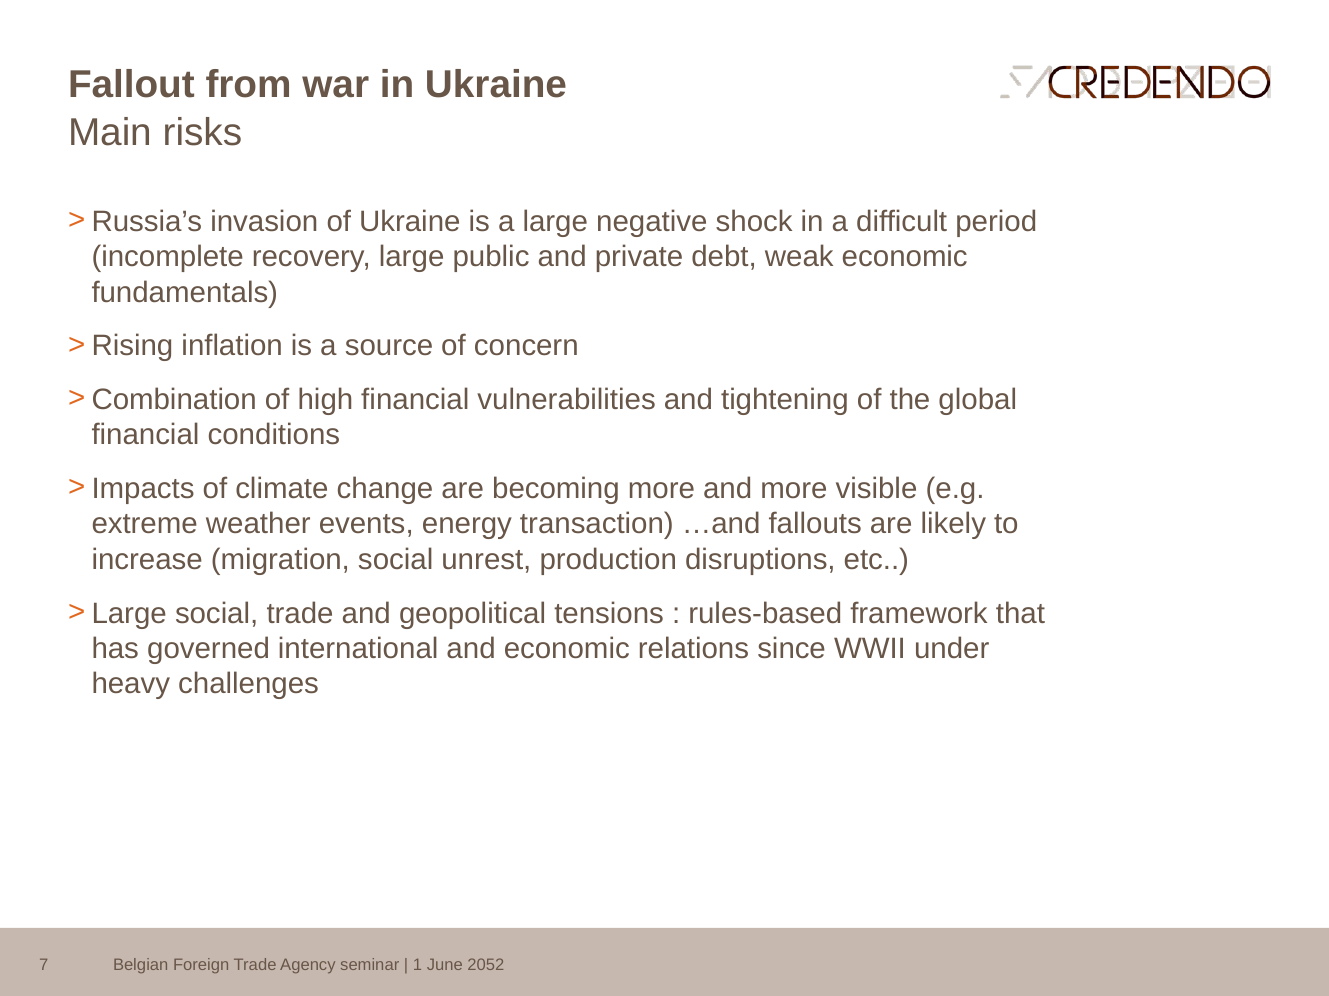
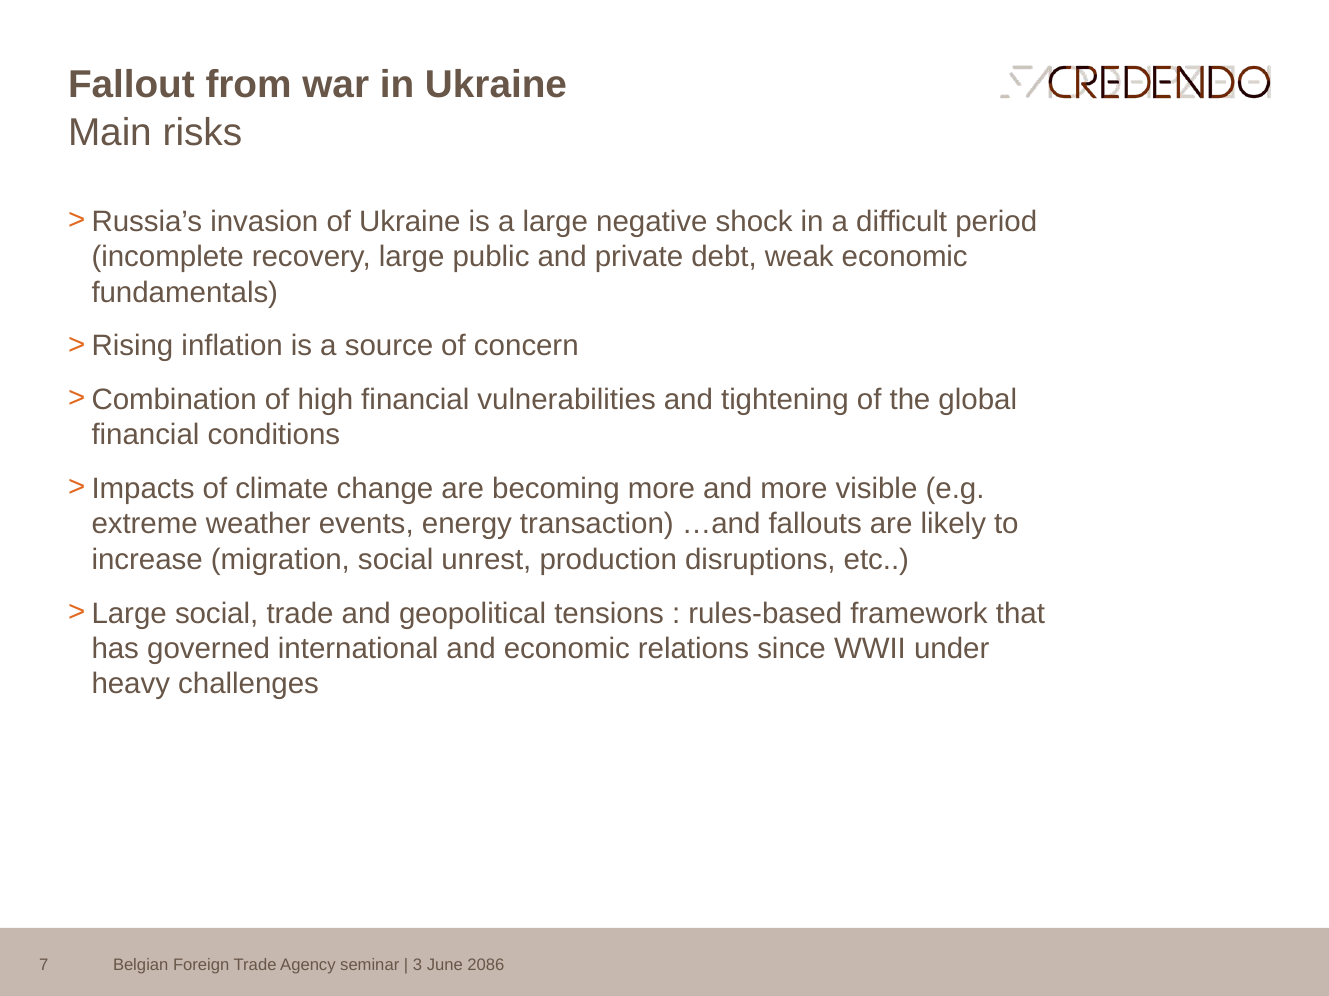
1: 1 -> 3 (418, 966)
2052: 2052 -> 2086 (486, 966)
